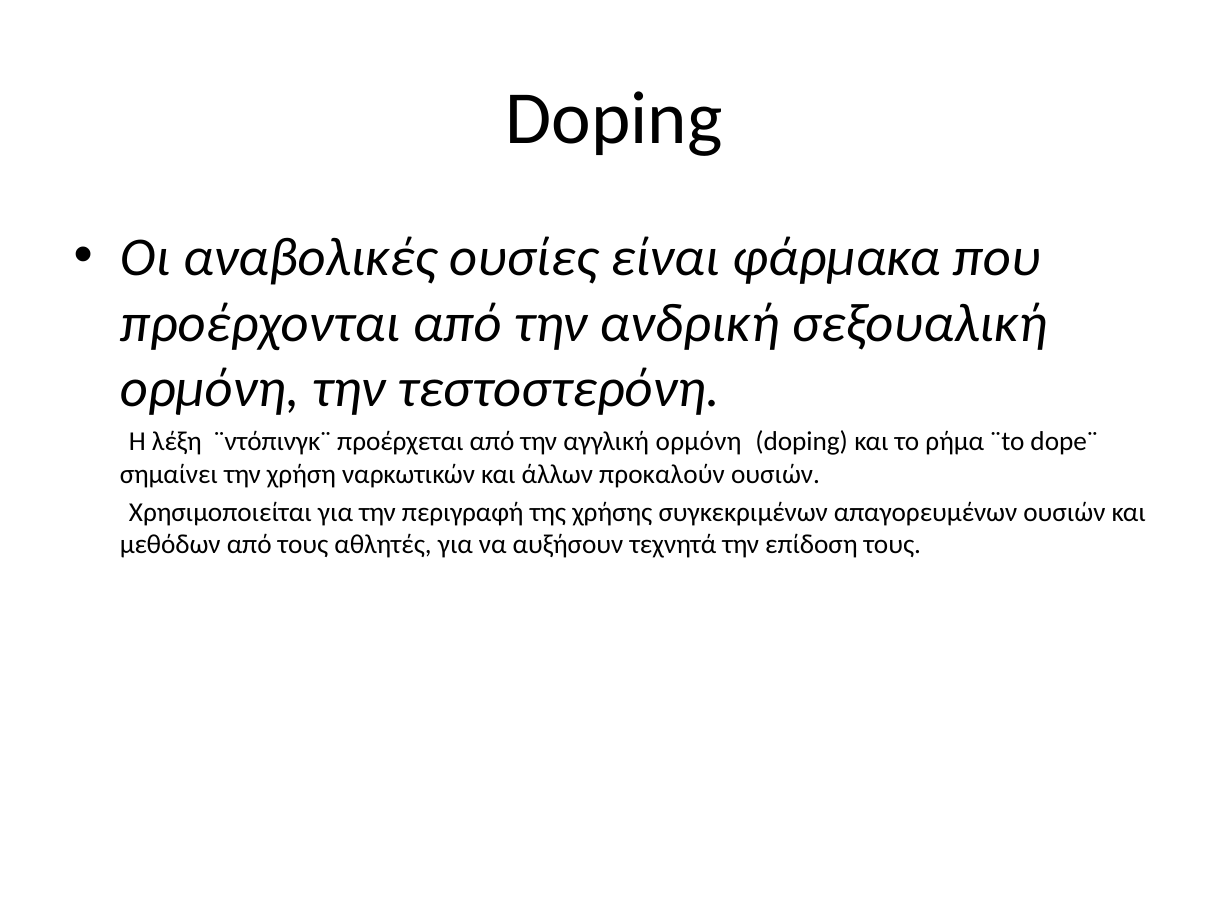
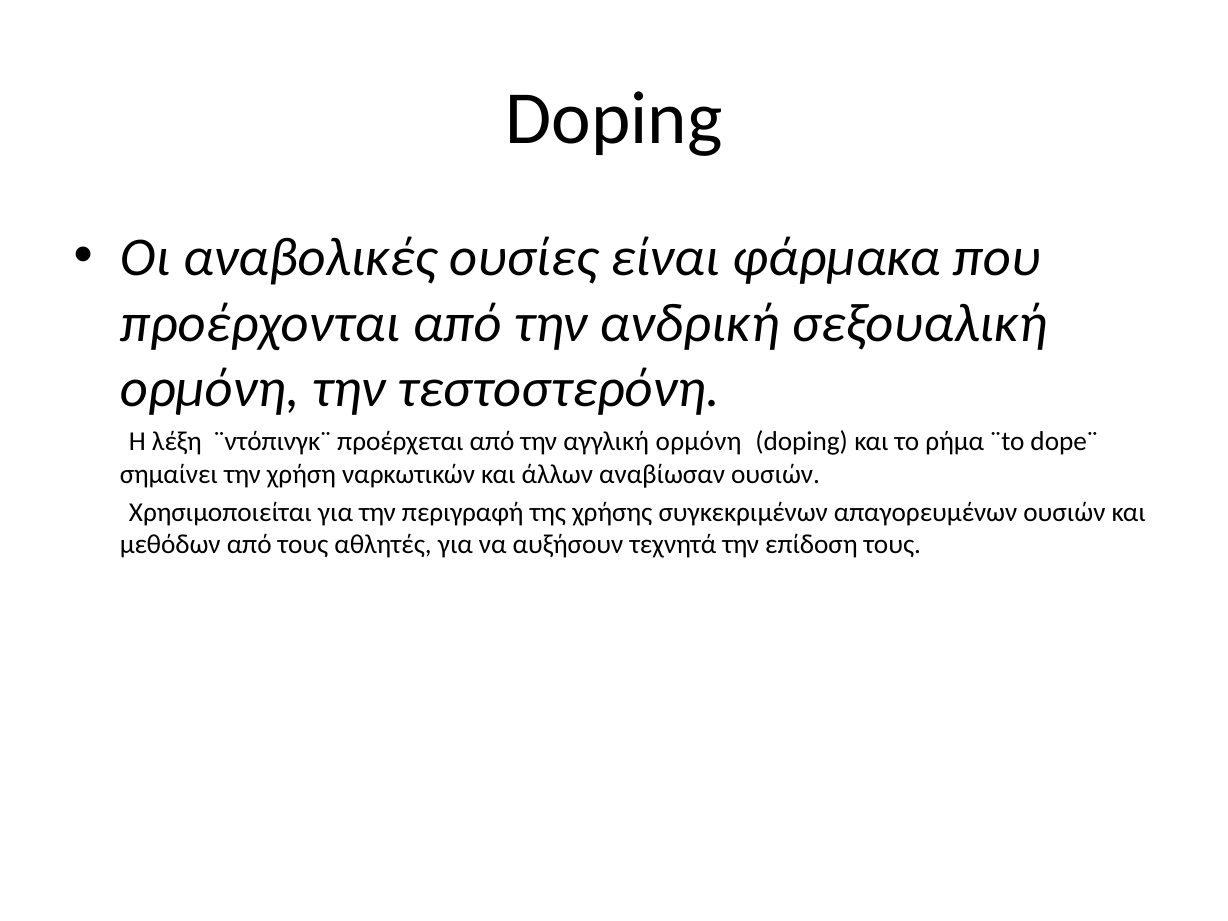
προκαλούν: προκαλούν -> αναβίωσαν (662, 474)
